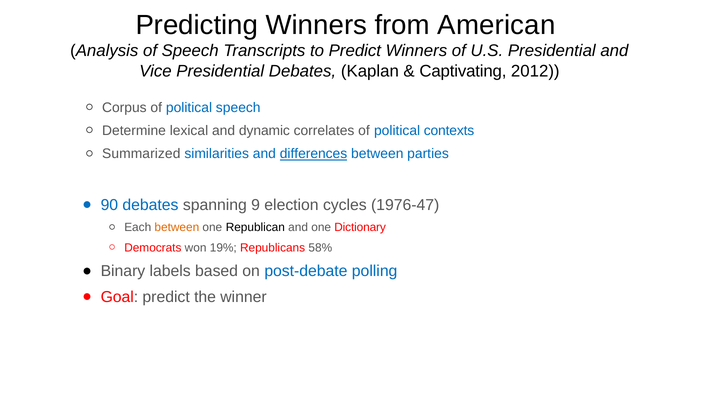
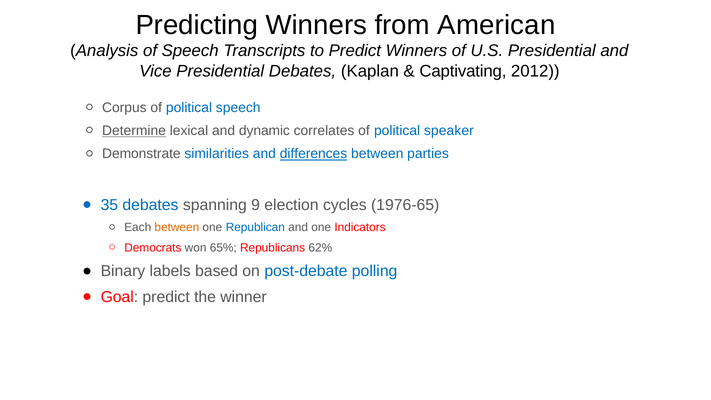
Determine underline: none -> present (134, 131)
contexts: contexts -> speaker (449, 131)
Summarized: Summarized -> Demonstrate (141, 154)
90: 90 -> 35 (109, 205)
1976-47: 1976-47 -> 1976-65 (405, 205)
Republican colour: black -> blue (255, 227)
Dictionary: Dictionary -> Indicators (360, 227)
19%: 19% -> 65% (223, 248)
58%: 58% -> 62% (320, 248)
